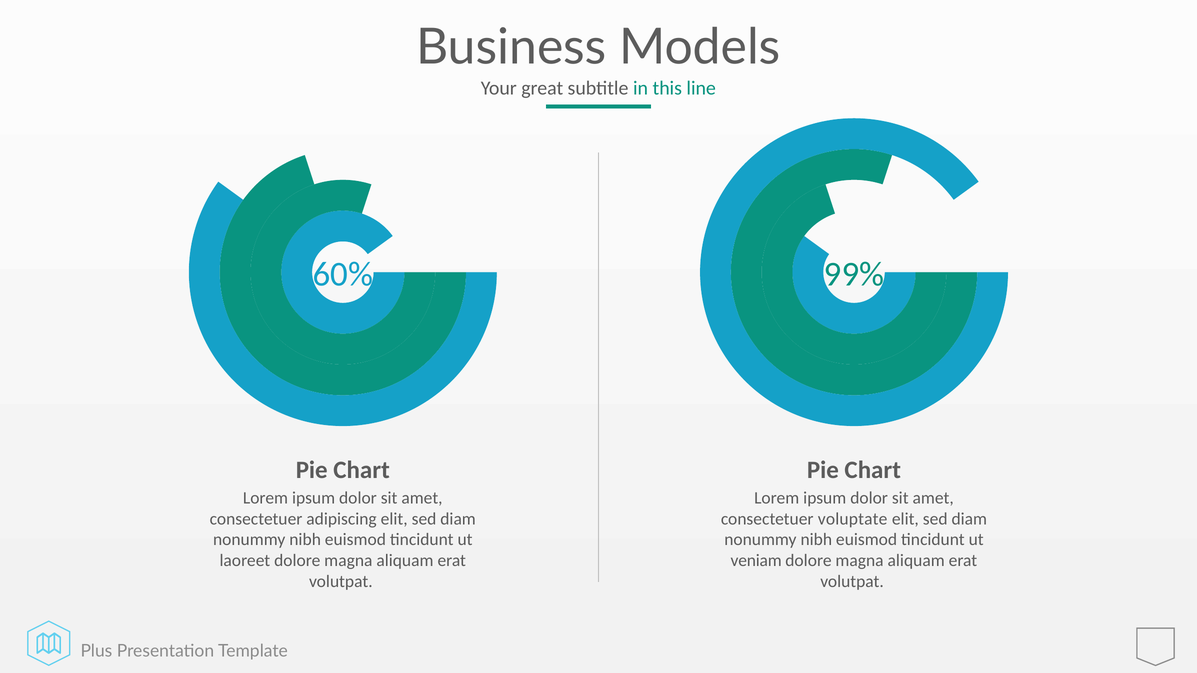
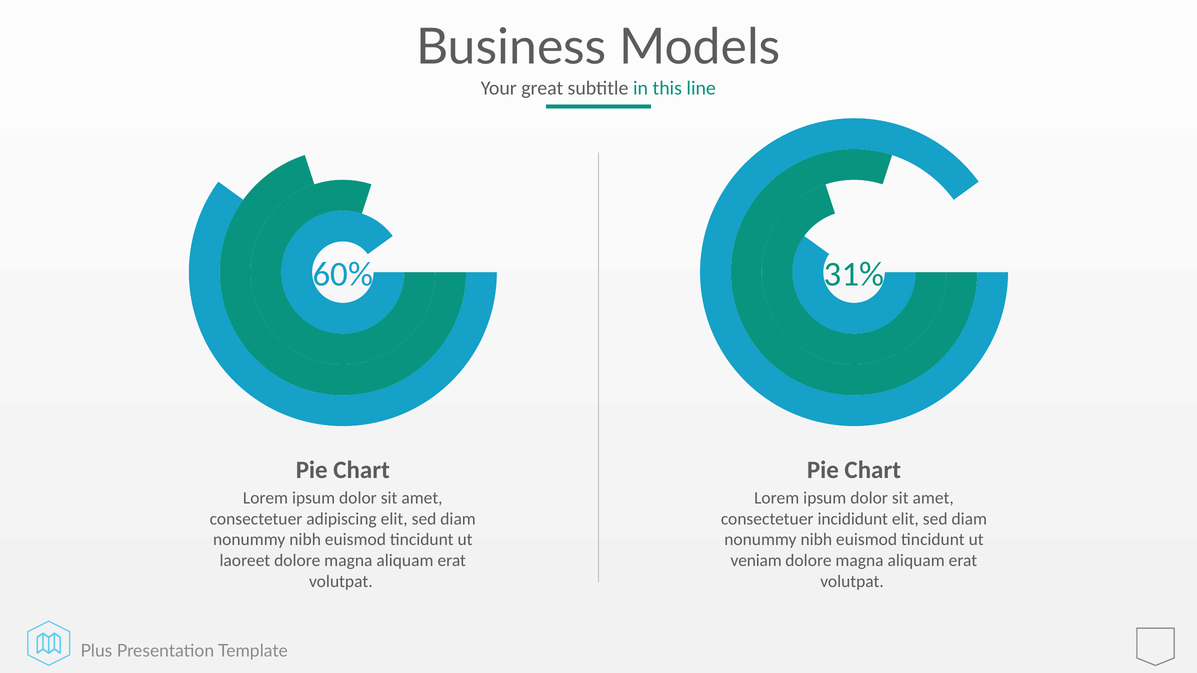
99%: 99% -> 31% (854, 274)
voluptate: voluptate -> incididunt (853, 519)
